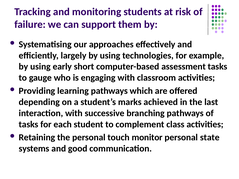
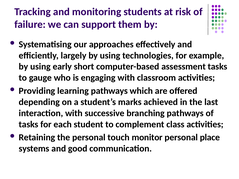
state: state -> place (210, 138)
